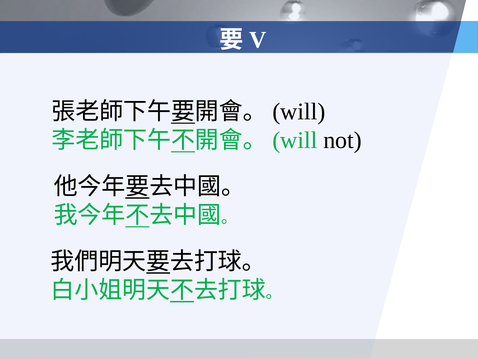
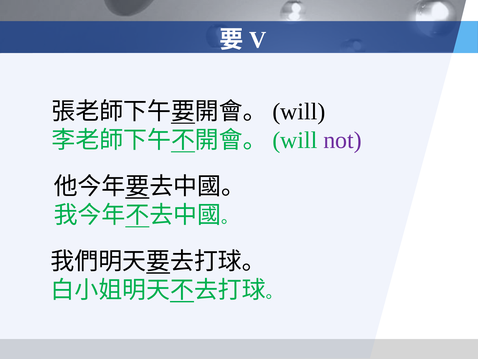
not colour: black -> purple (343, 140)
